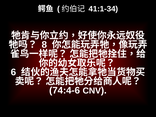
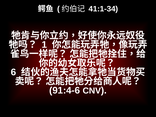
8: 8 -> 1 (44, 45)
74:4-6: 74:4-6 -> 91:4-6 (65, 90)
